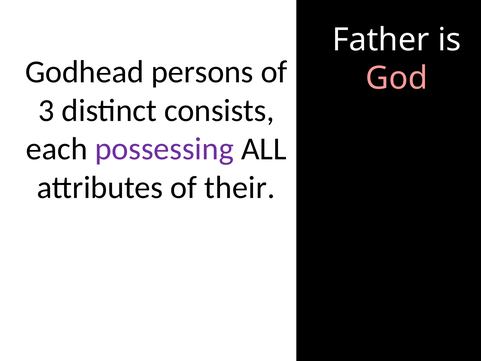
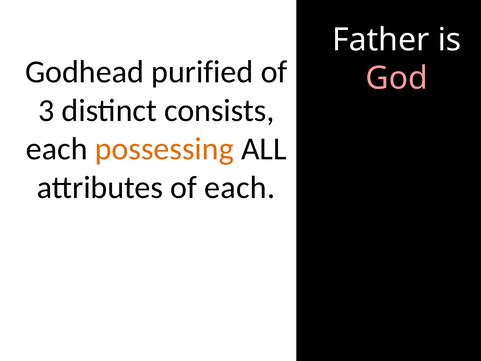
persons: persons -> purified (202, 72)
possessing colour: purple -> orange (164, 149)
of their: their -> each (240, 187)
